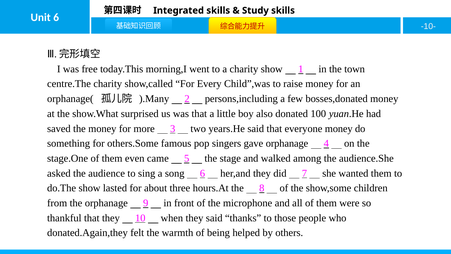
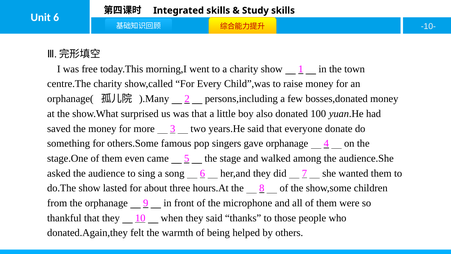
everyone money: money -> donate (339, 128)
